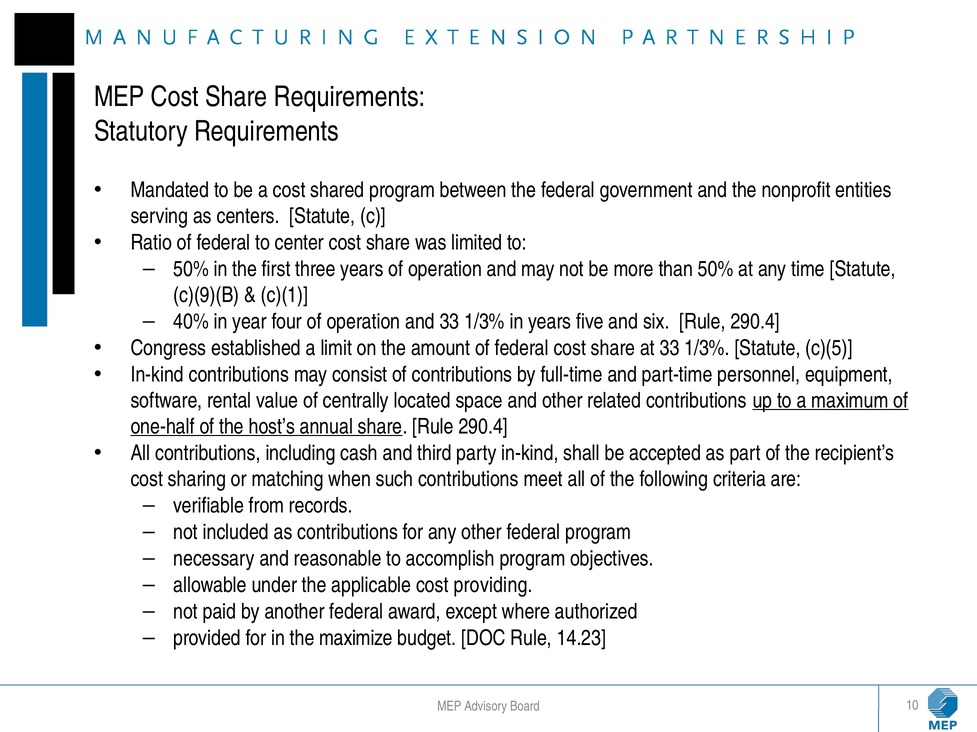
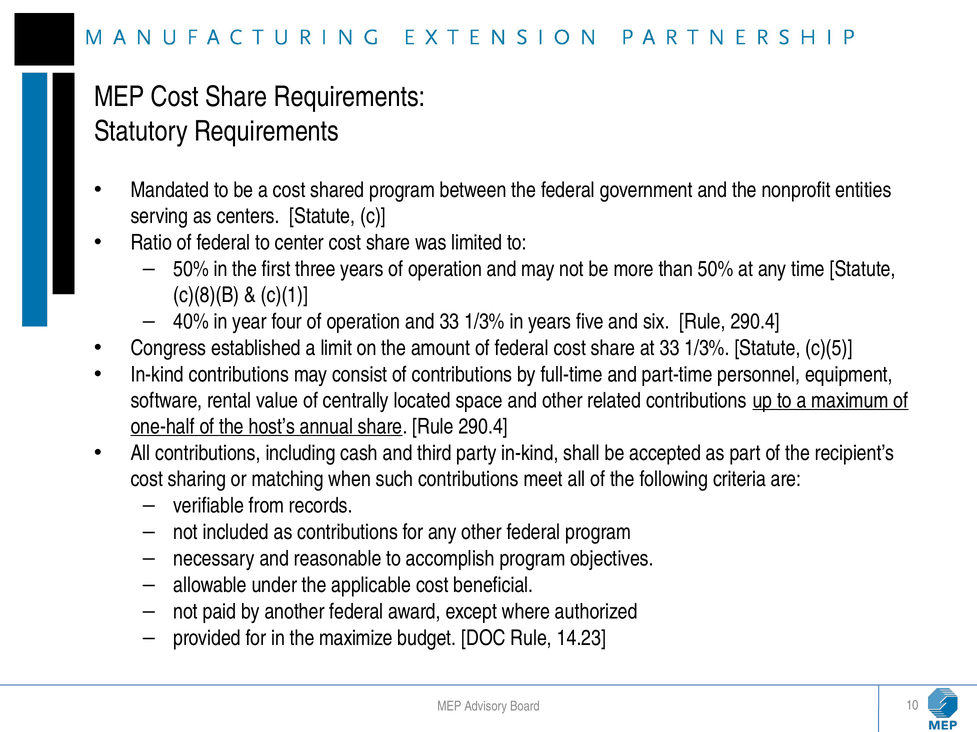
c)(9)(B: c)(9)(B -> c)(8)(B (206, 295)
providing: providing -> beneficial (493, 586)
